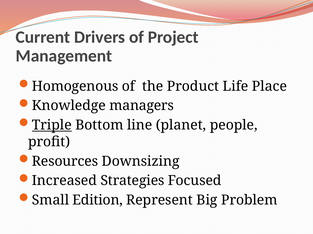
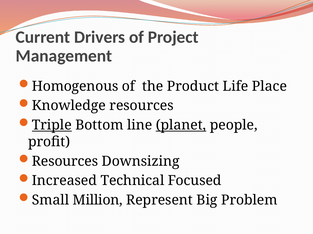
Knowledge managers: managers -> resources (142, 106)
planet underline: none -> present (181, 126)
Strategies: Strategies -> Technical (132, 181)
Edition: Edition -> Million (98, 201)
